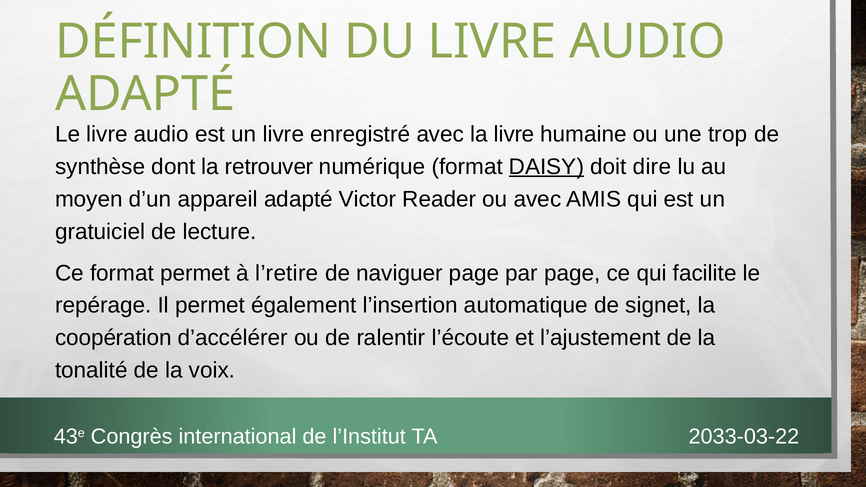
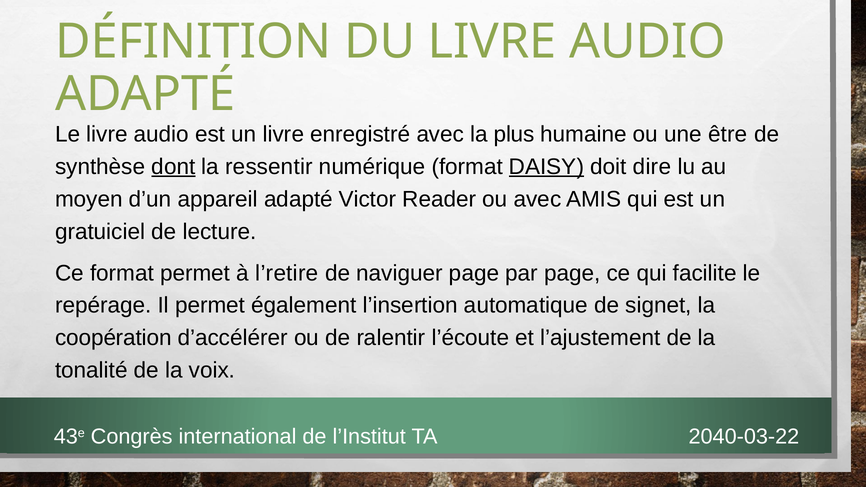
la livre: livre -> plus (514, 134)
trop: trop -> être (728, 134)
dont underline: none -> present (173, 167)
retrouver: retrouver -> ressentir (269, 167)
2033-03-22: 2033-03-22 -> 2040-03-22 (744, 437)
